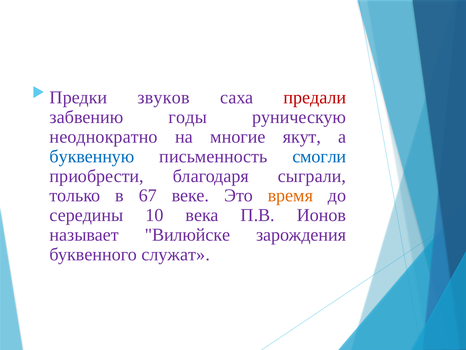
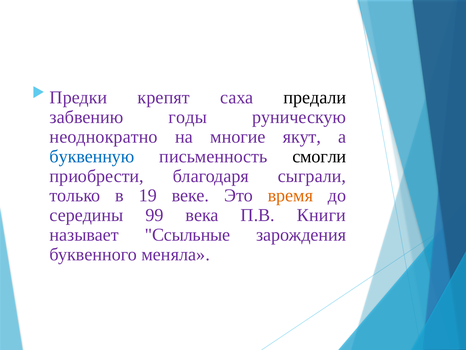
звуков: звуков -> крепят (164, 97)
предали colour: red -> black (315, 97)
смогли colour: blue -> black (319, 156)
67: 67 -> 19 (148, 195)
10: 10 -> 99 (154, 215)
Ионов: Ионов -> Книги (321, 215)
Вилюйске: Вилюйске -> Ссыльные (188, 235)
служат: служат -> меняла (176, 254)
